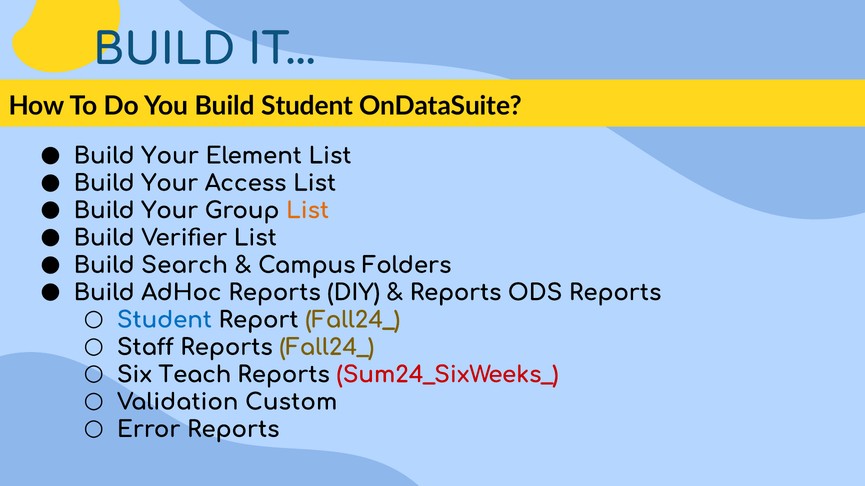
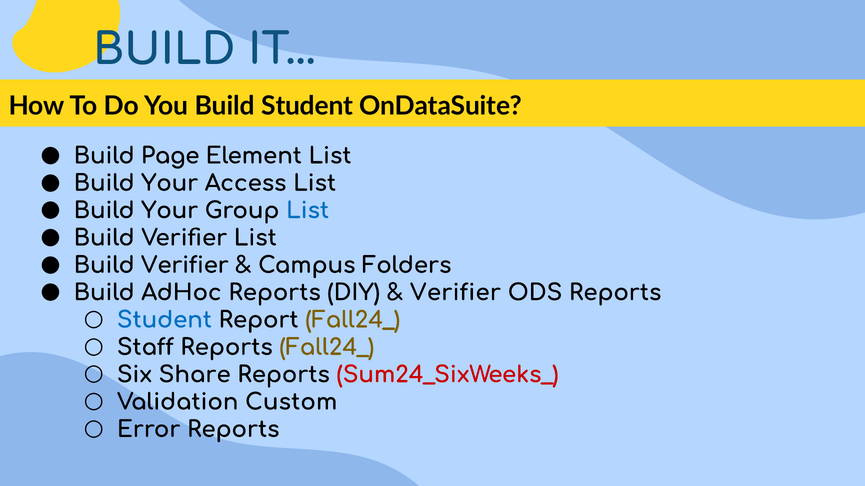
Your: Your -> Page (170, 156)
List colour: orange -> blue (308, 211)
Search: Search -> Verifier (185, 266)
Reports: Reports -> Verifier (455, 293)
Teach: Teach -> Share (195, 375)
